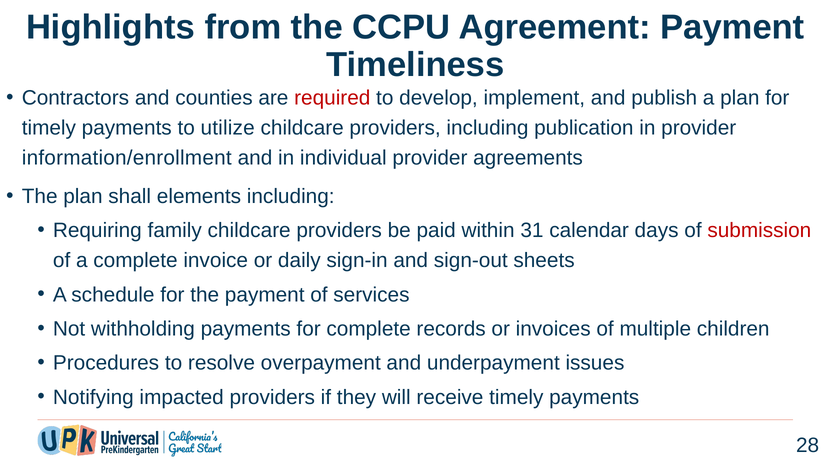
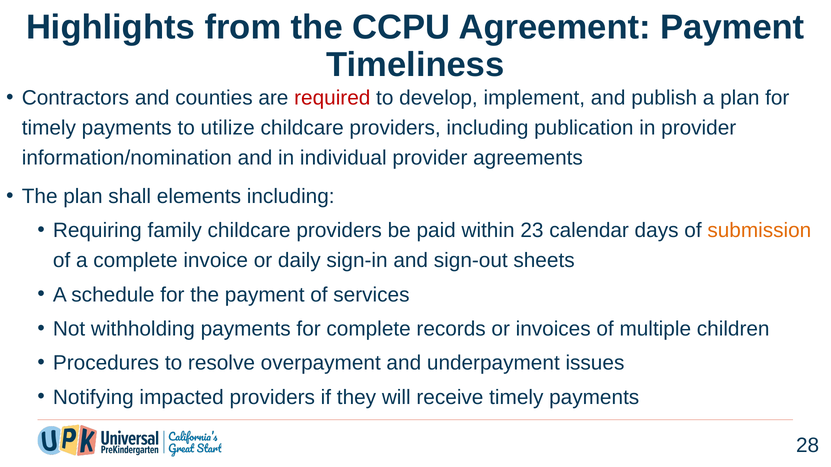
information/enrollment: information/enrollment -> information/nomination (127, 158)
31: 31 -> 23 (532, 231)
submission colour: red -> orange (759, 231)
